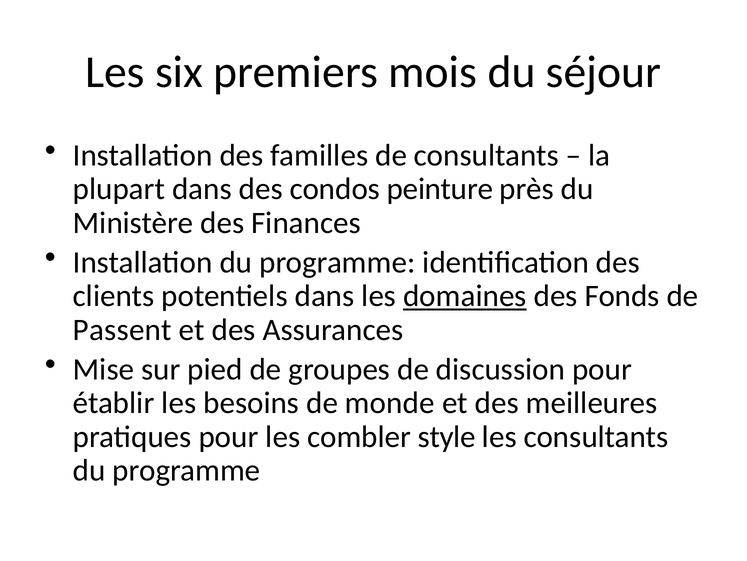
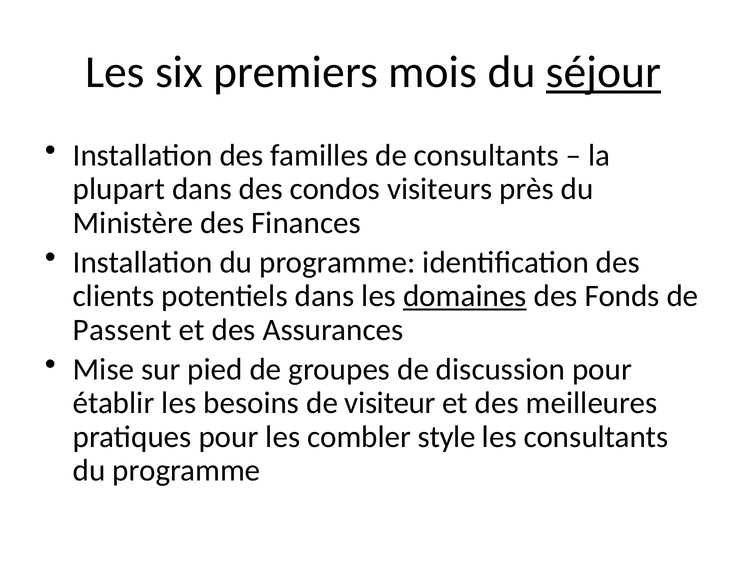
séjour underline: none -> present (603, 72)
peinture: peinture -> visiteurs (440, 189)
monde: monde -> visiteur (390, 403)
